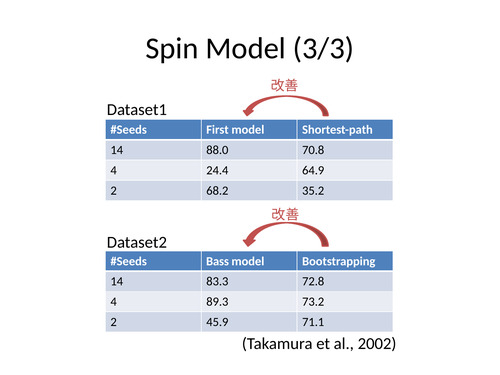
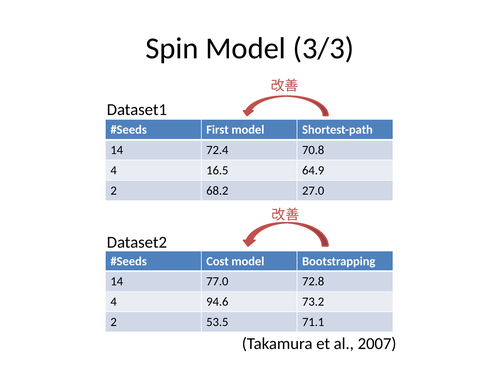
88.0: 88.0 -> 72.4 (217, 150)
24.4: 24.4 -> 16.5 (217, 170)
35.2: 35.2 -> 27.0 (313, 191)
Bass: Bass -> Cost (218, 261)
83.3: 83.3 -> 77.0 (217, 281)
89.3: 89.3 -> 94.6 (217, 302)
45.9: 45.9 -> 53.5 (217, 322)
2002: 2002 -> 2007 (377, 344)
